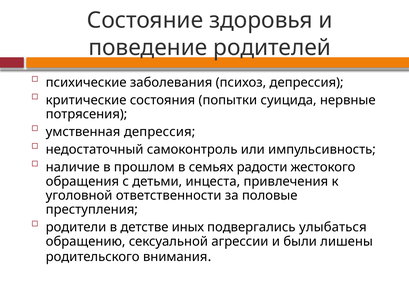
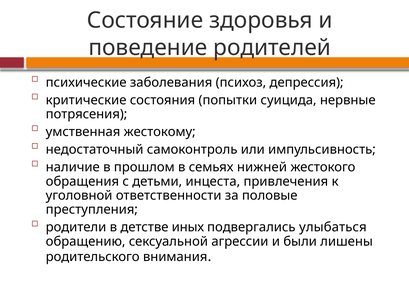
умственная депрессия: депрессия -> жестокому (160, 132)
радости: радости -> нижней (262, 167)
